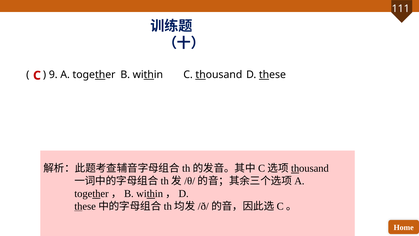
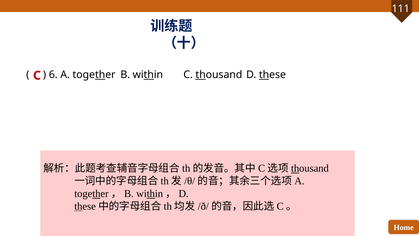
9: 9 -> 6 (53, 74)
